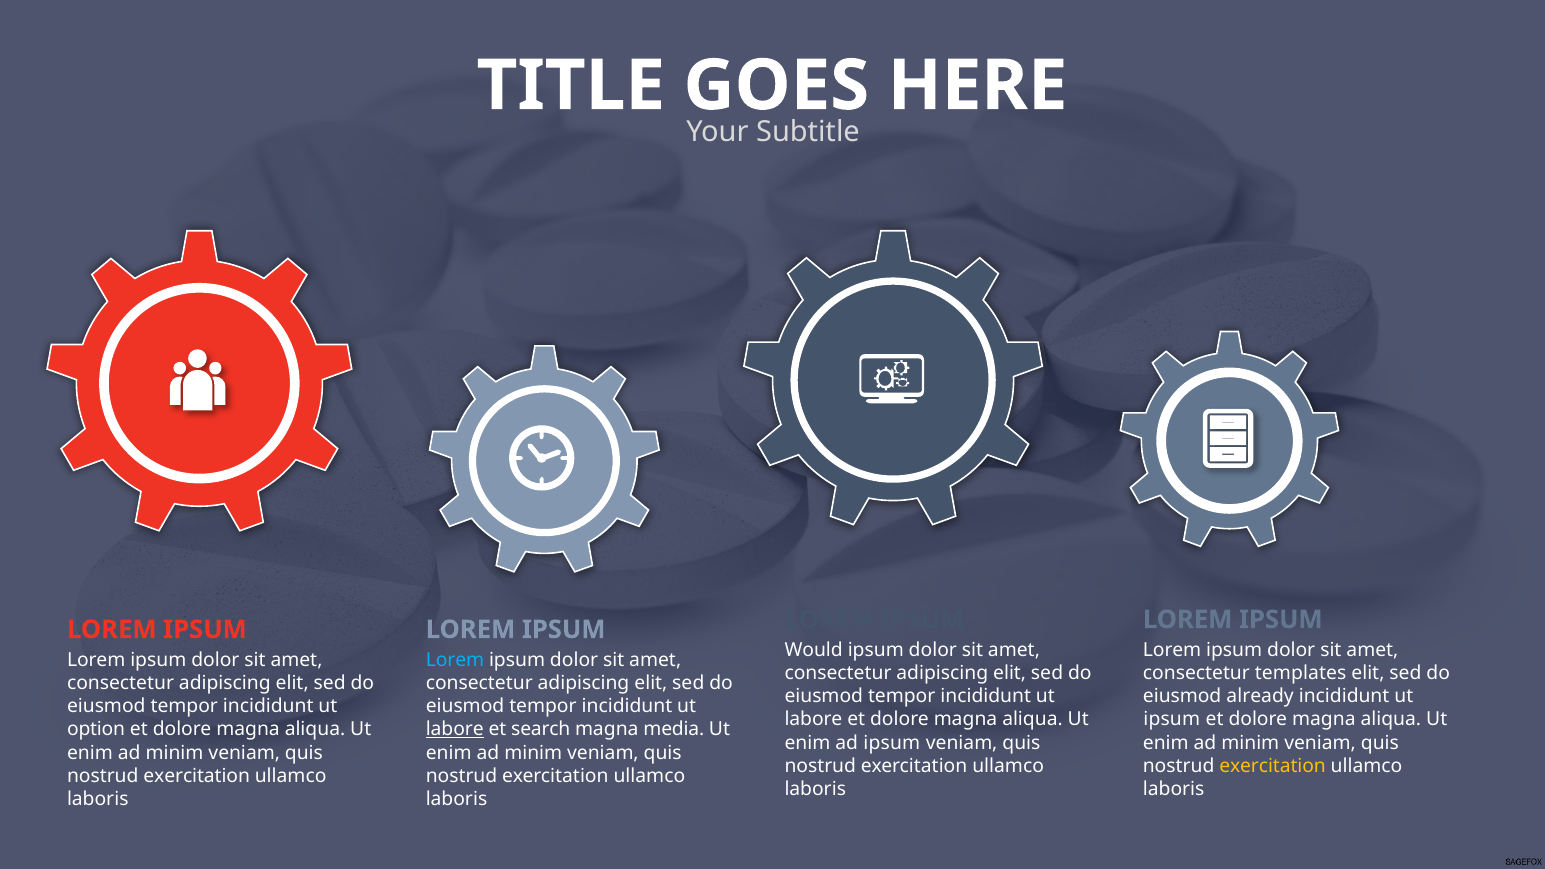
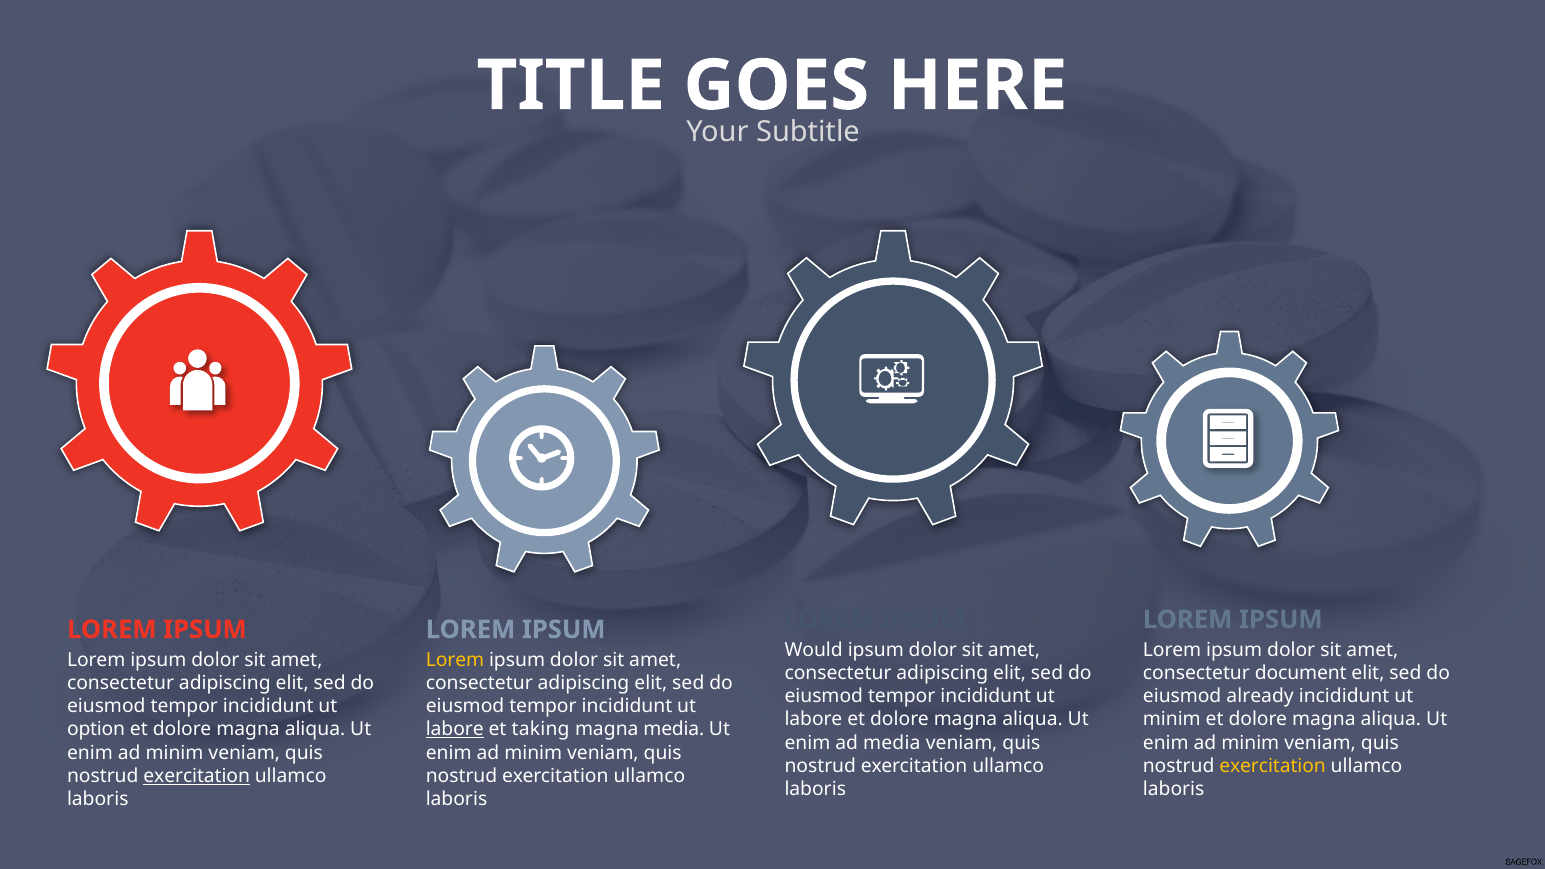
Lorem colour: light blue -> yellow (455, 660)
templates: templates -> document (1301, 673)
ipsum: ipsum -> minim (1172, 720)
search: search -> taking (541, 730)
ad ipsum: ipsum -> media (892, 743)
exercitation underline: none -> present (197, 776)
